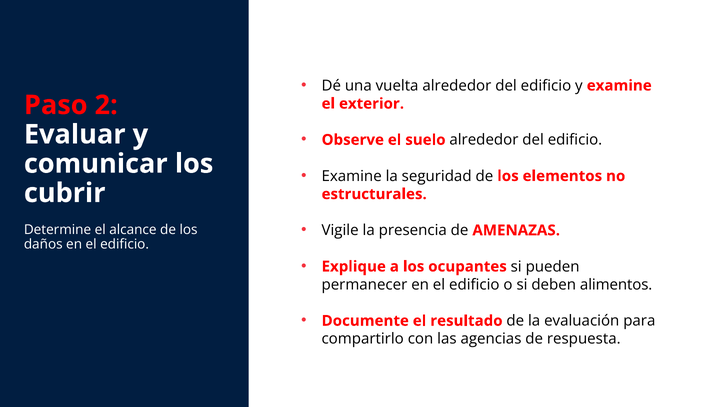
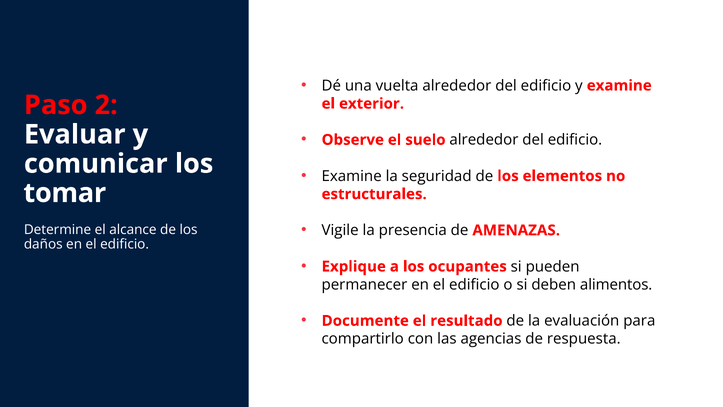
cubrir: cubrir -> tomar (65, 193)
